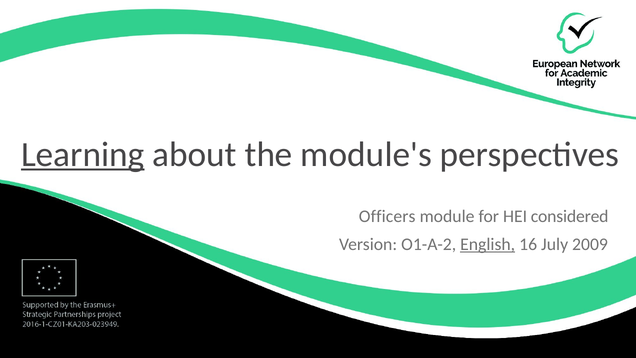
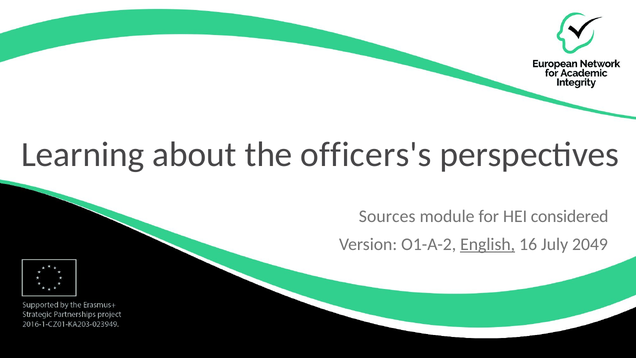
Learning underline: present -> none (83, 154)
module's: module's -> officers's (366, 154)
Officers: Officers -> Sources (387, 216)
2009: 2009 -> 2049 (590, 244)
